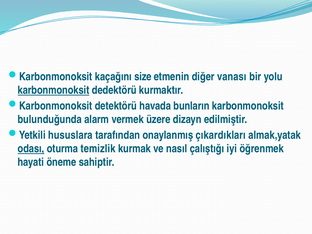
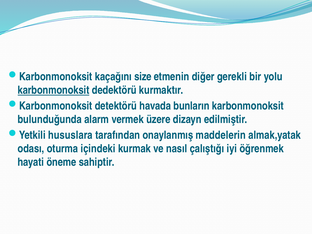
vanası: vanası -> gerekli (232, 77)
çıkardıkları: çıkardıkları -> maddelerin (221, 135)
odası underline: present -> none (31, 149)
temizlik: temizlik -> içindeki (98, 149)
